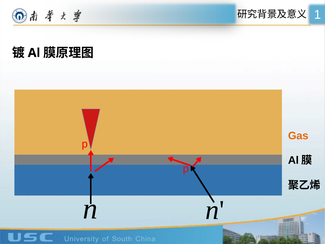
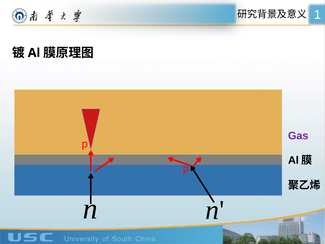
Gas colour: orange -> purple (298, 136)
